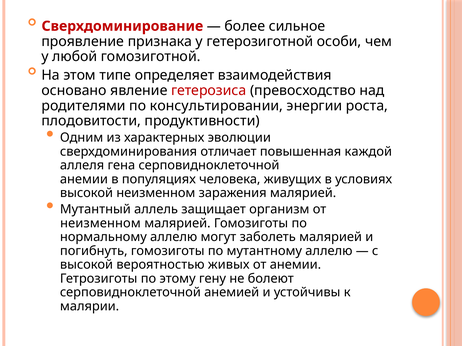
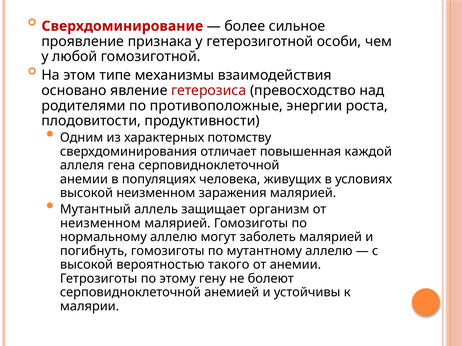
определяет: определяет -> механизмы (174, 75)
консультировании: консультировании -> противоположные (216, 106)
эволюции: эволюции -> потомству (239, 138)
живых: живых -> такого (229, 265)
